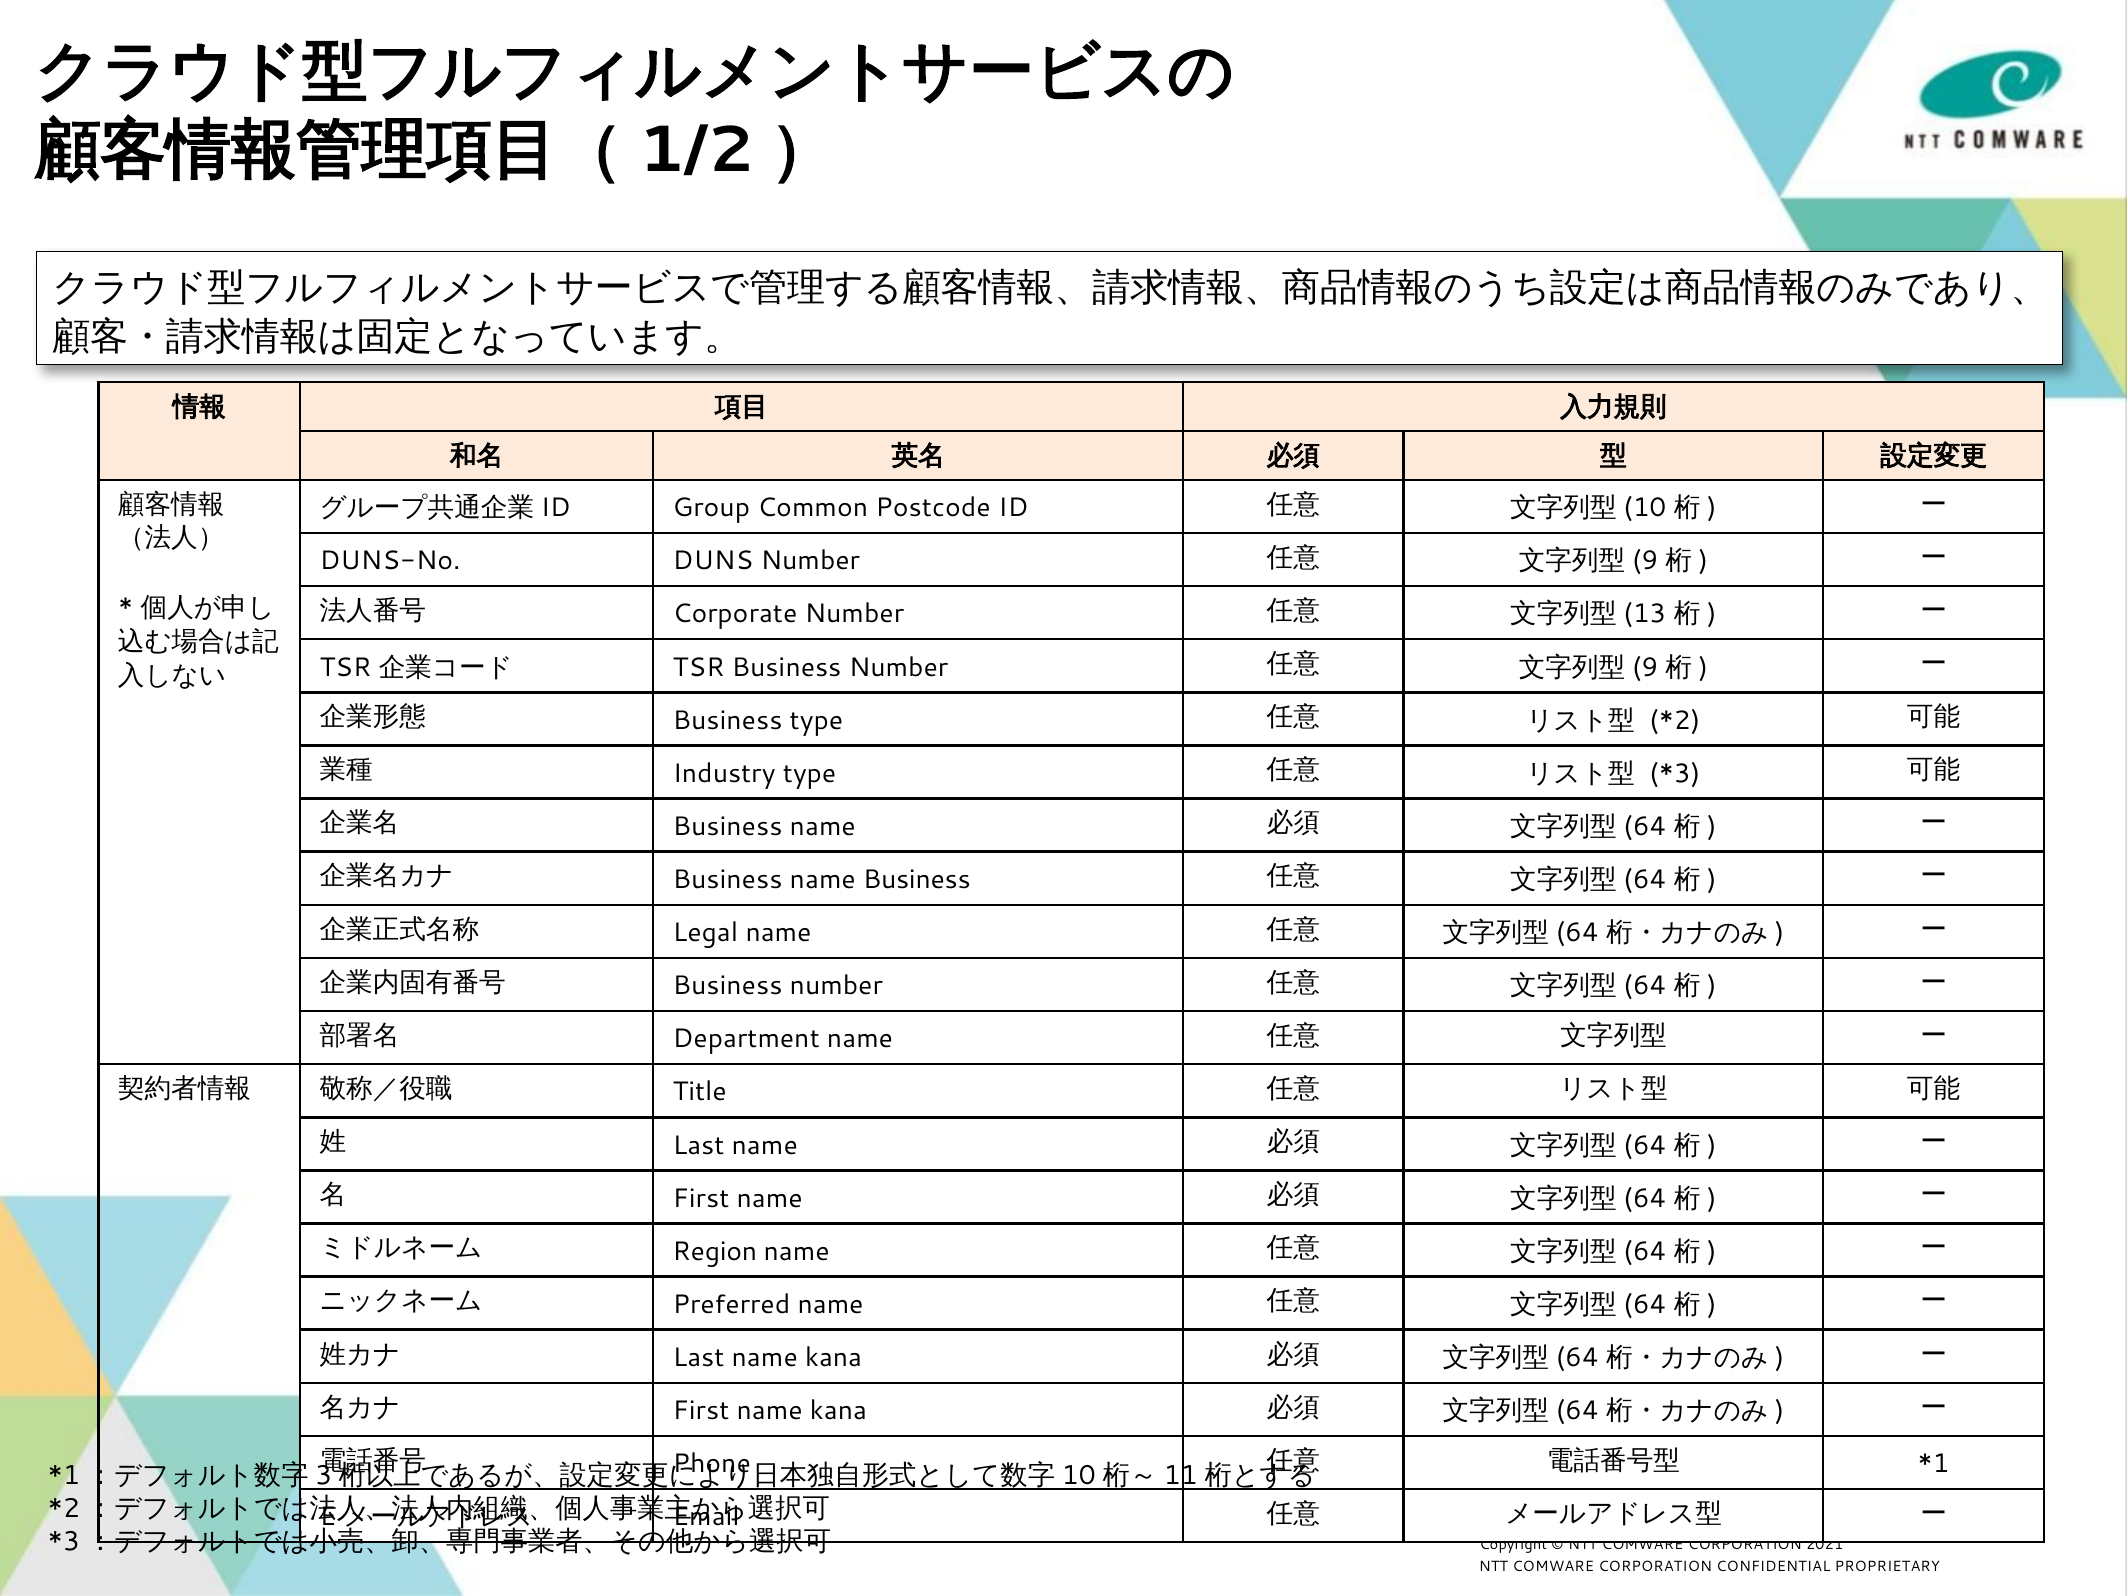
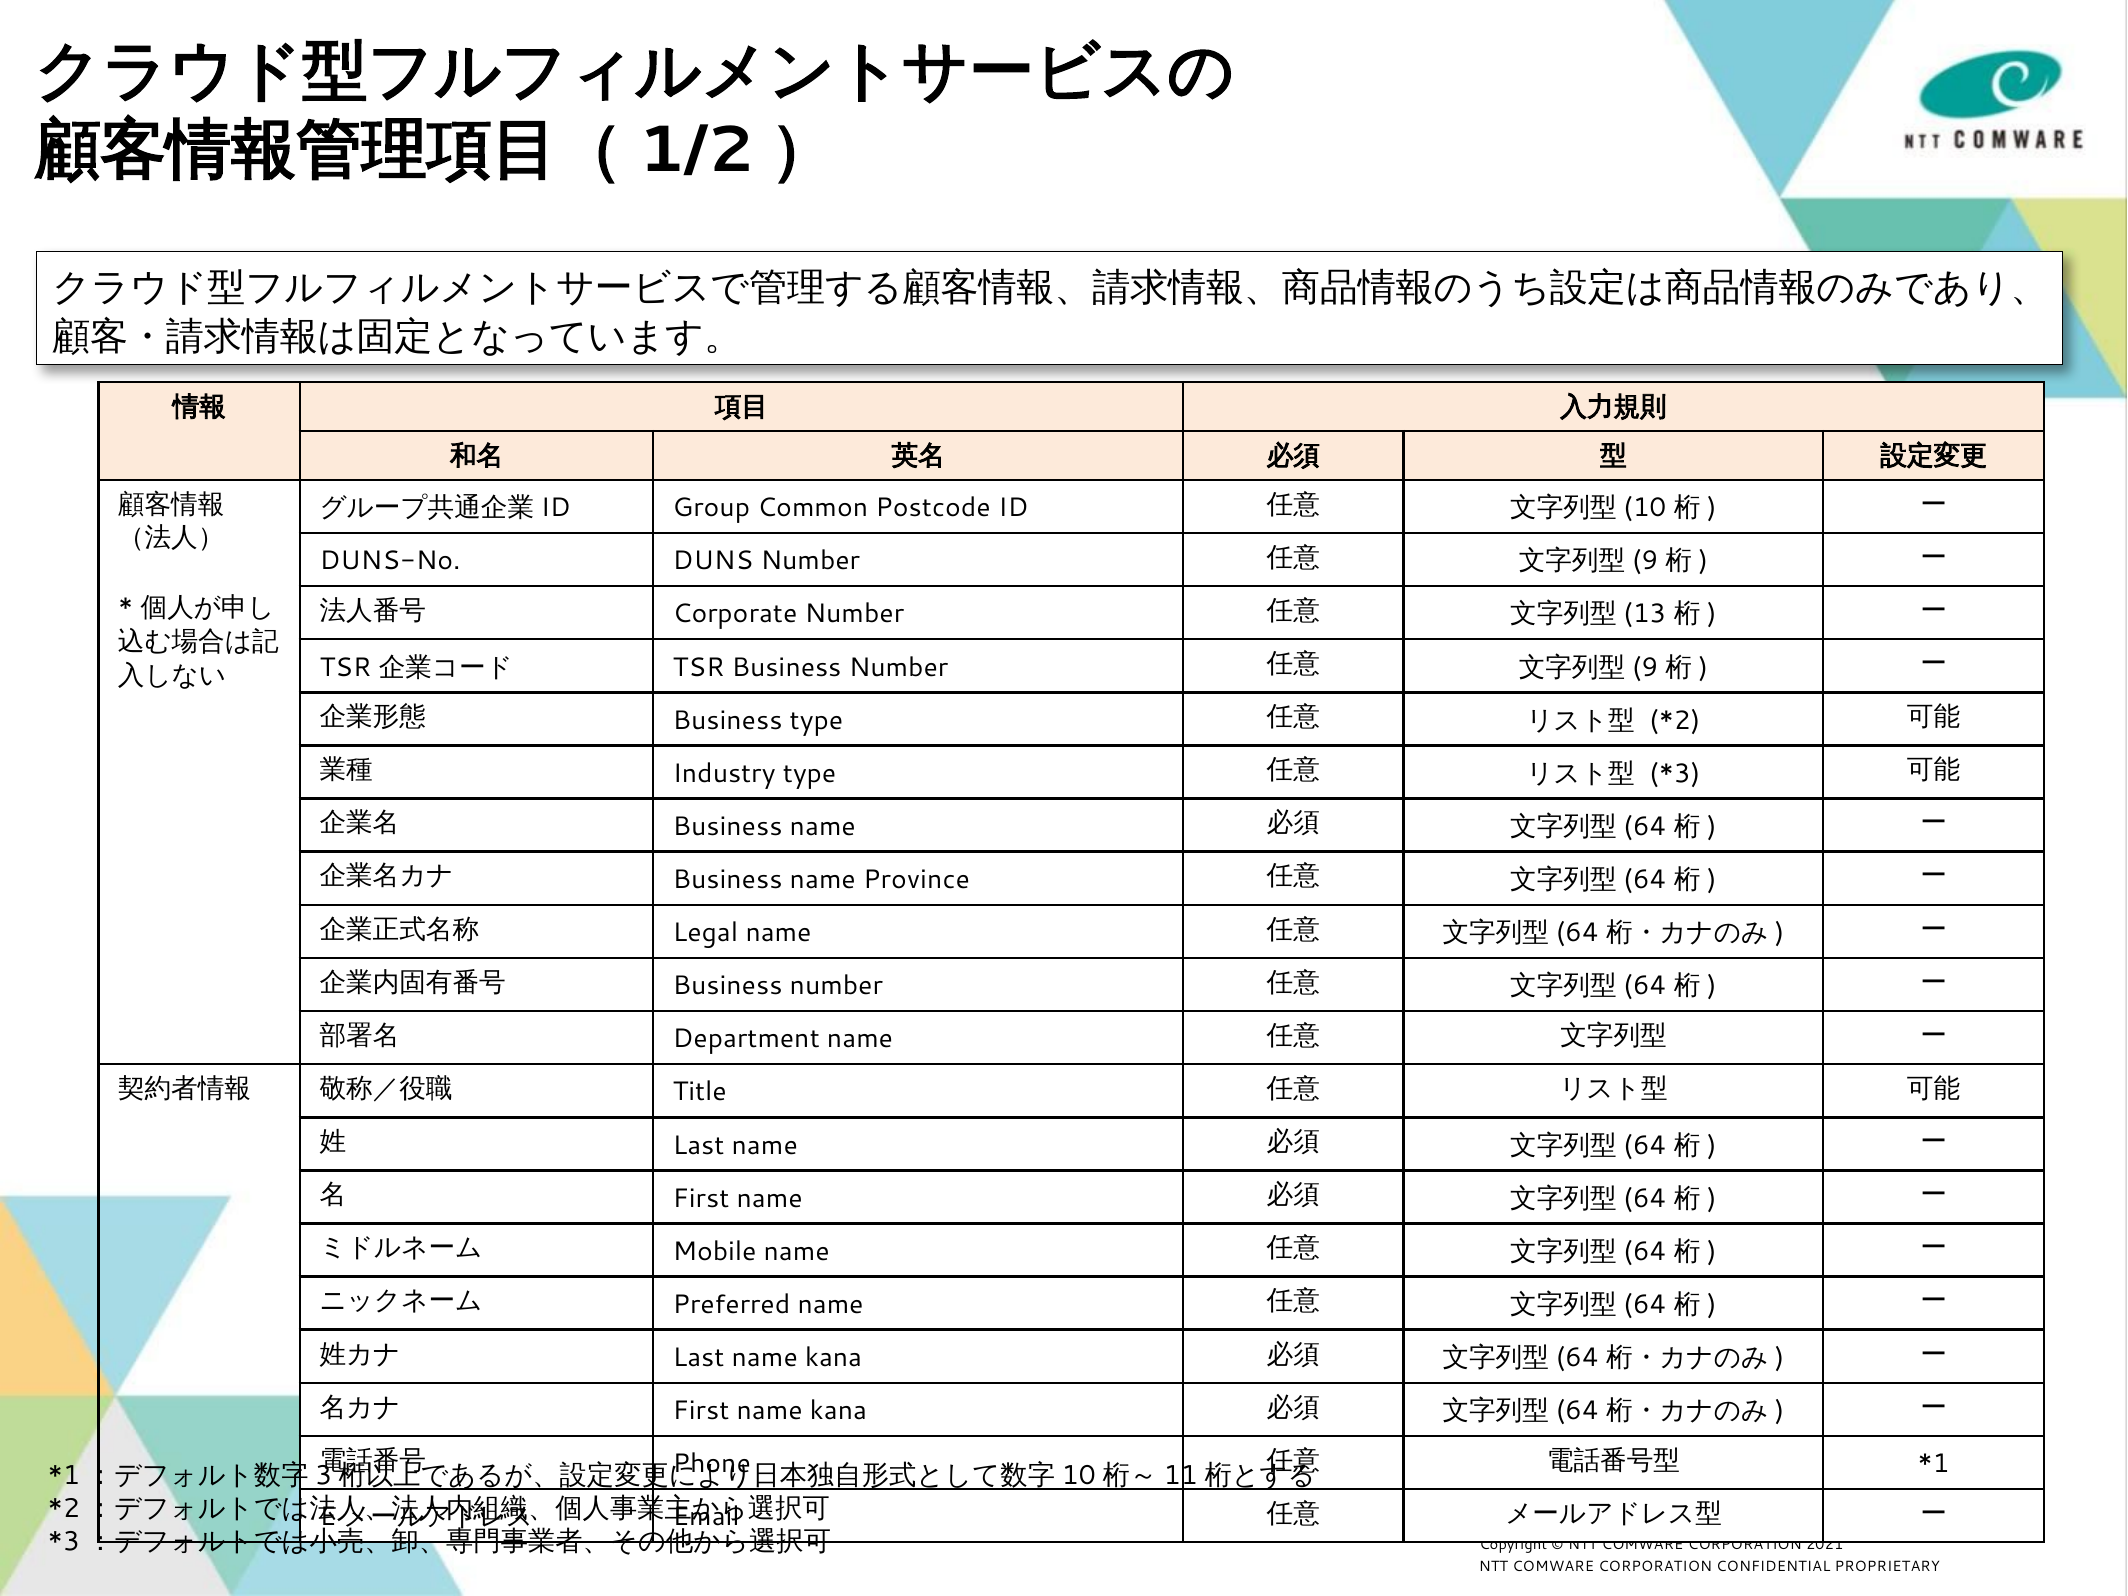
name Business: Business -> Province (917, 880)
Region: Region -> Mobile (715, 1252)
